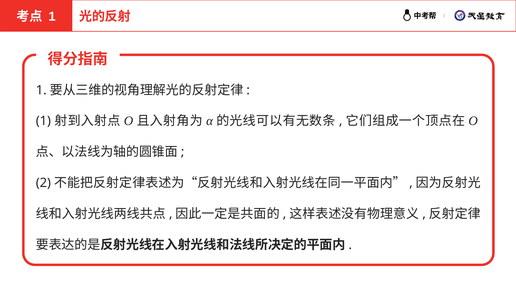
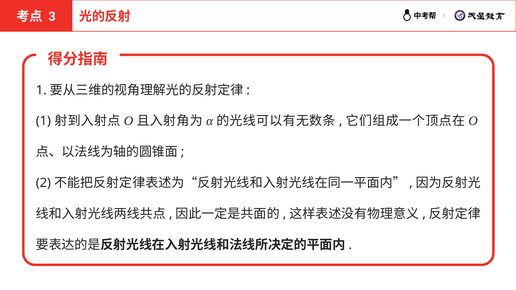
1: 1 -> 3 (52, 17)
